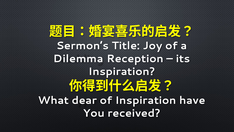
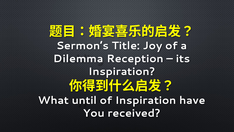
dear: dear -> until (84, 100)
